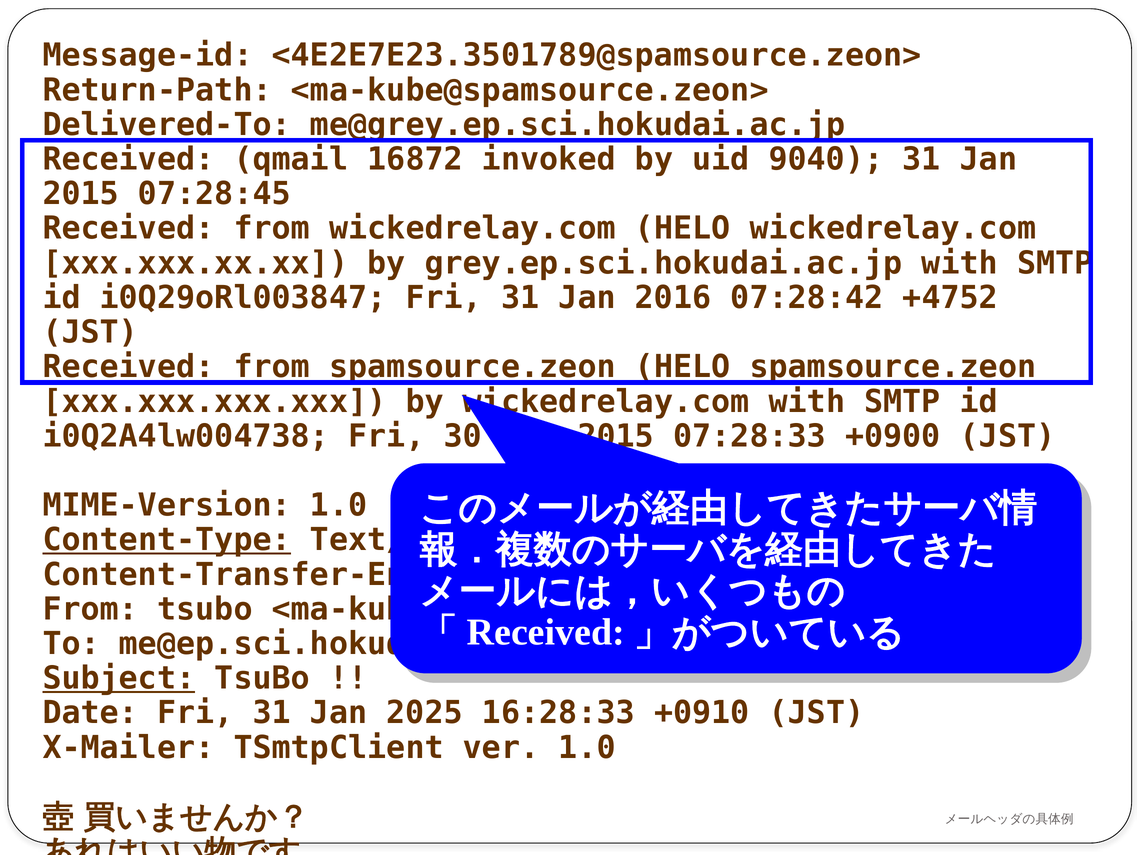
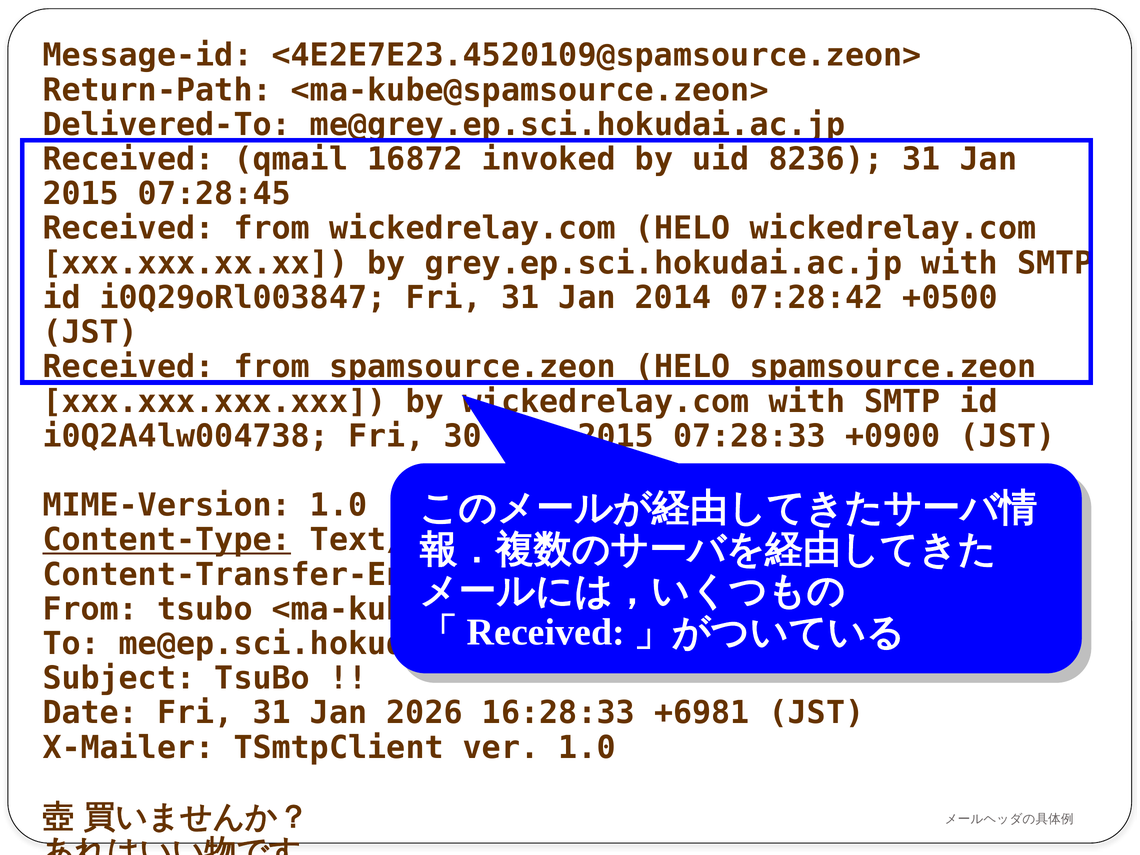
<4E2E7E23.3501789@spamsource.zeon>: <4E2E7E23.3501789@spamsource.zeon> -> <4E2E7E23.4520109@spamsource.zeon> (597, 56)
9040: 9040 -> 8236 (826, 159)
2016: 2016 -> 2014 (673, 298)
+4752: +4752 -> +0500 (950, 298)
Subject underline: present -> none (119, 678)
2025: 2025 -> 2026 (425, 713)
+0910: +0910 -> +6981 (702, 713)
